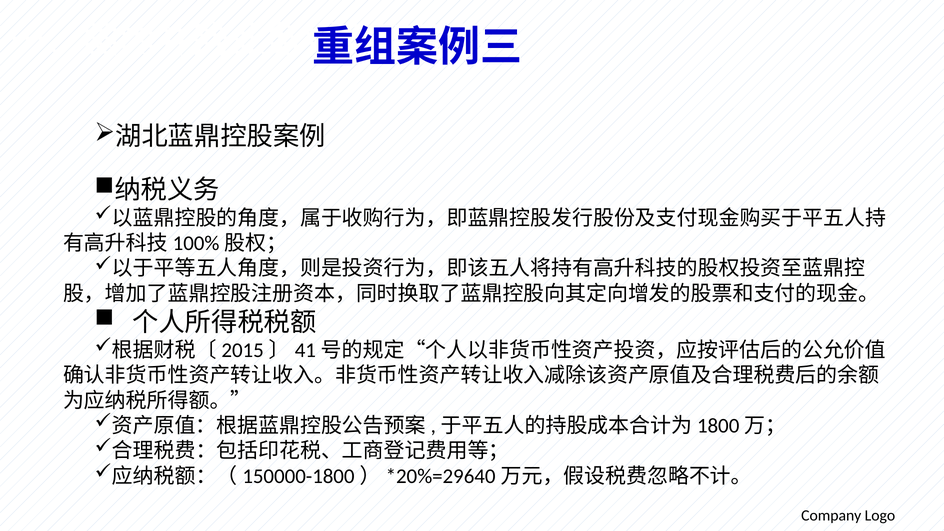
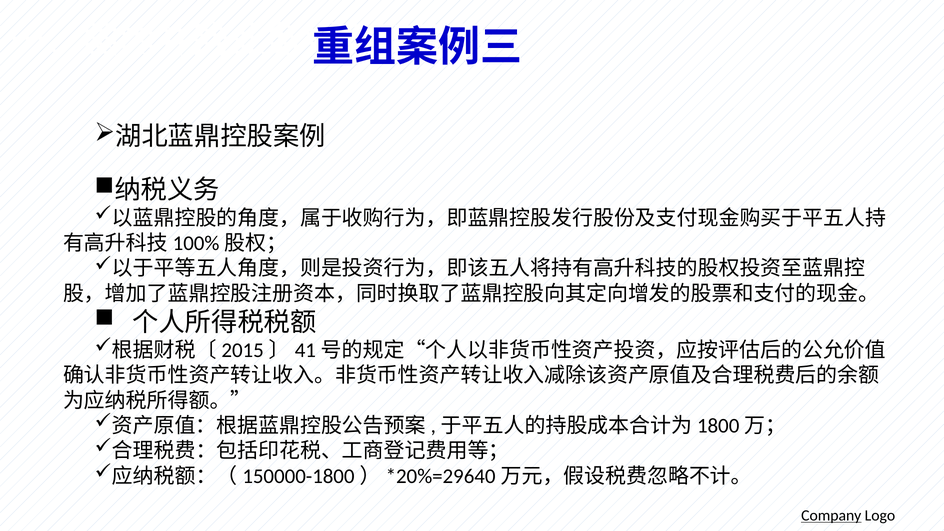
Company underline: none -> present (831, 515)
